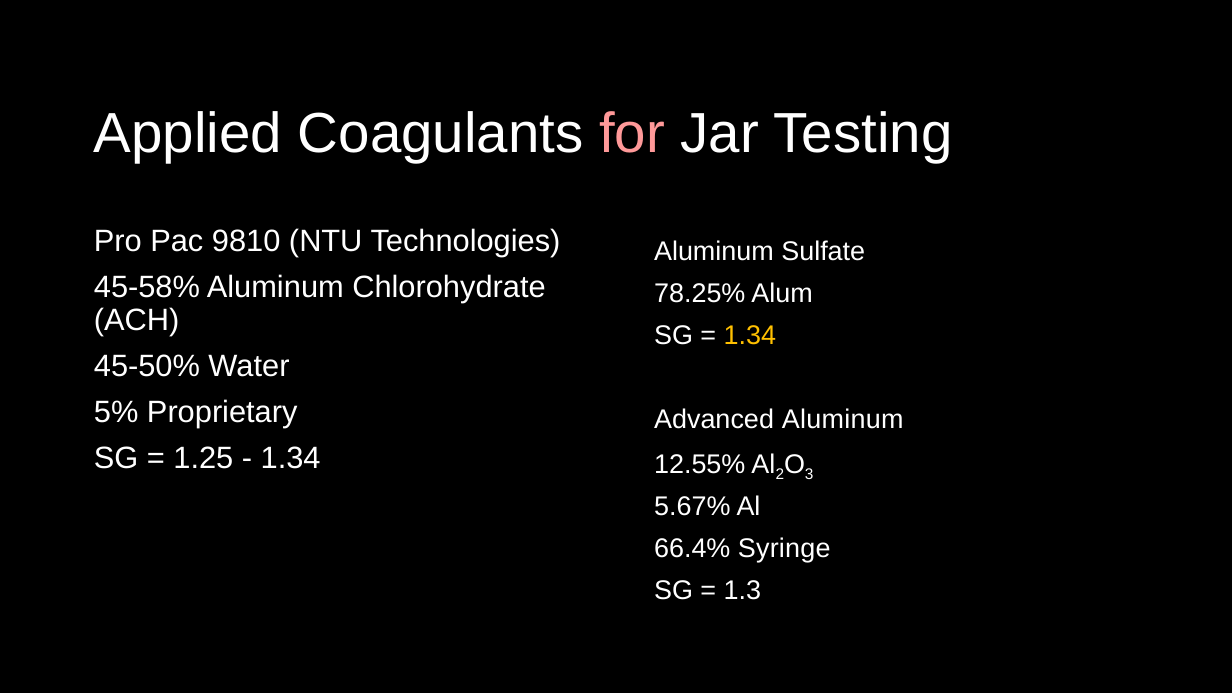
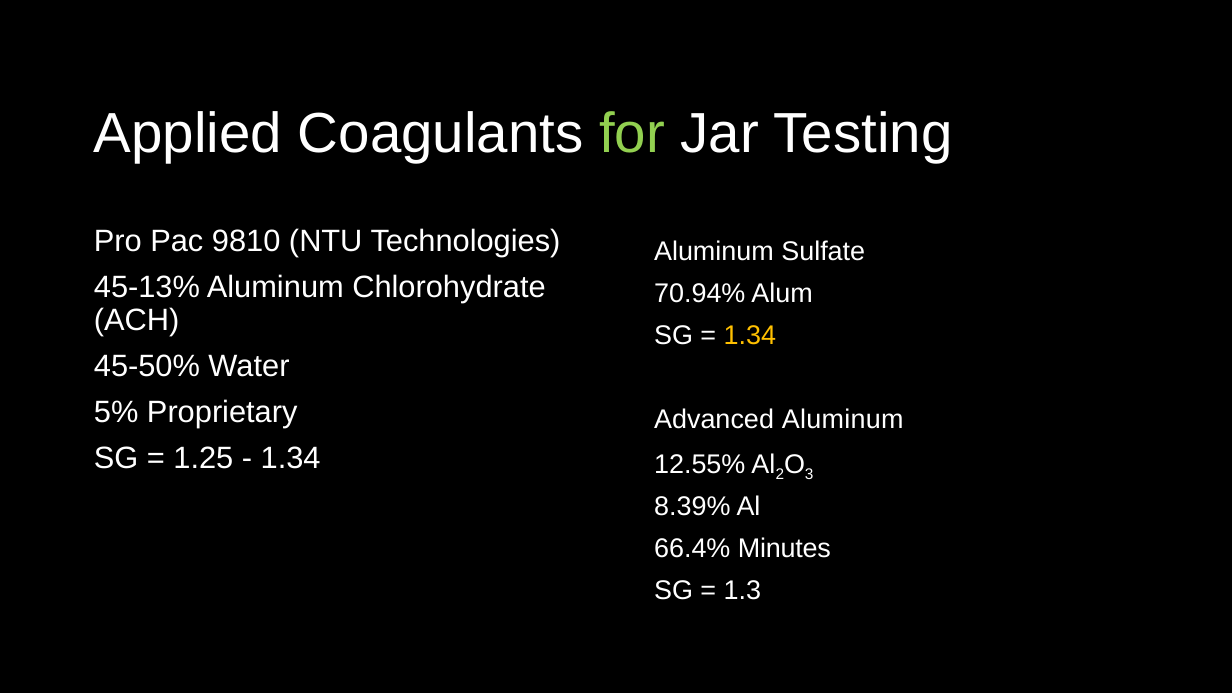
for colour: pink -> light green (632, 134)
45-58%: 45-58% -> 45-13% (147, 287)
78.25%: 78.25% -> 70.94% (700, 293)
5.67%: 5.67% -> 8.39% (692, 507)
Syringe: Syringe -> Minutes (784, 549)
